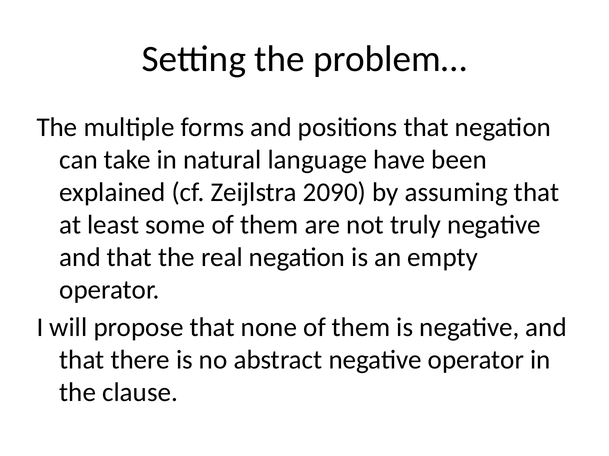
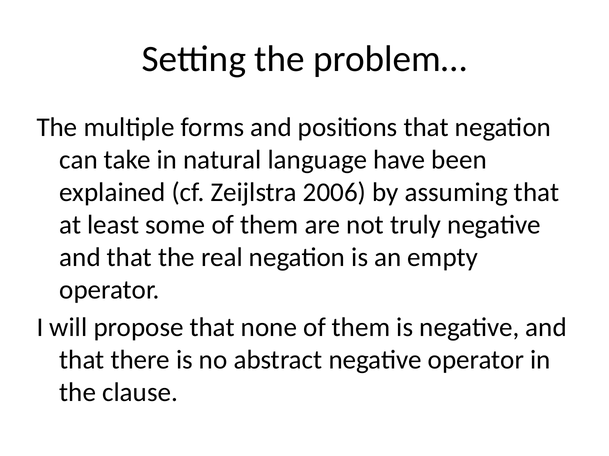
2090: 2090 -> 2006 (334, 193)
